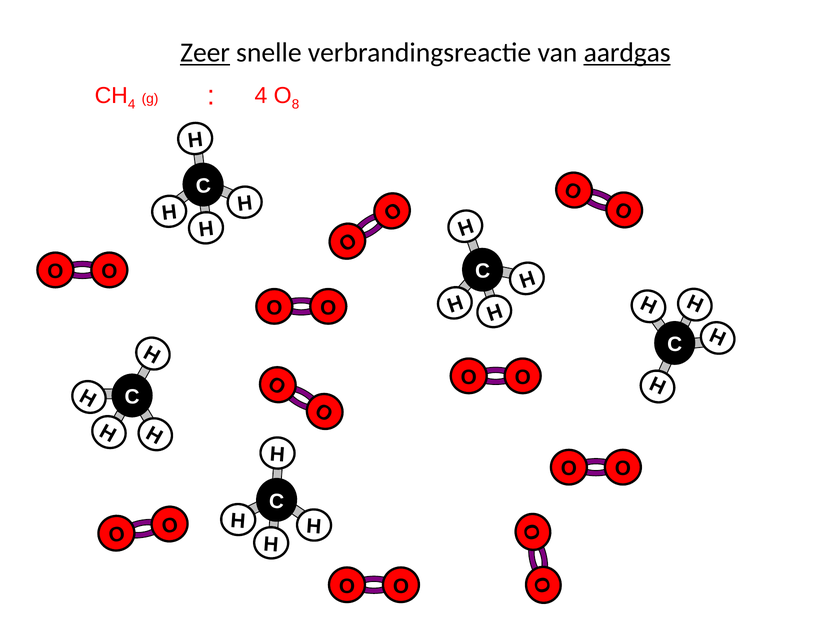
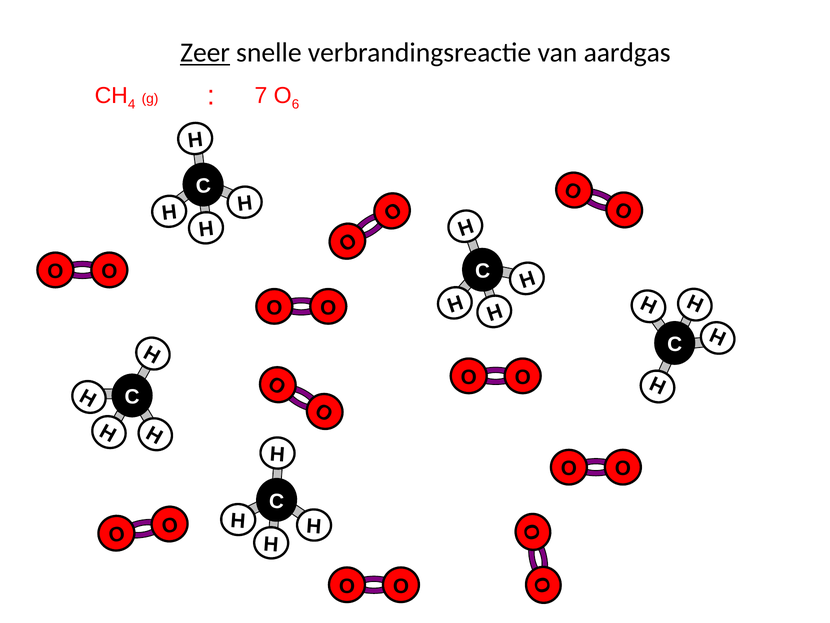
aardgas underline: present -> none (627, 53)
g 4: 4 -> 7 (261, 95)
8: 8 -> 6 (295, 104)
